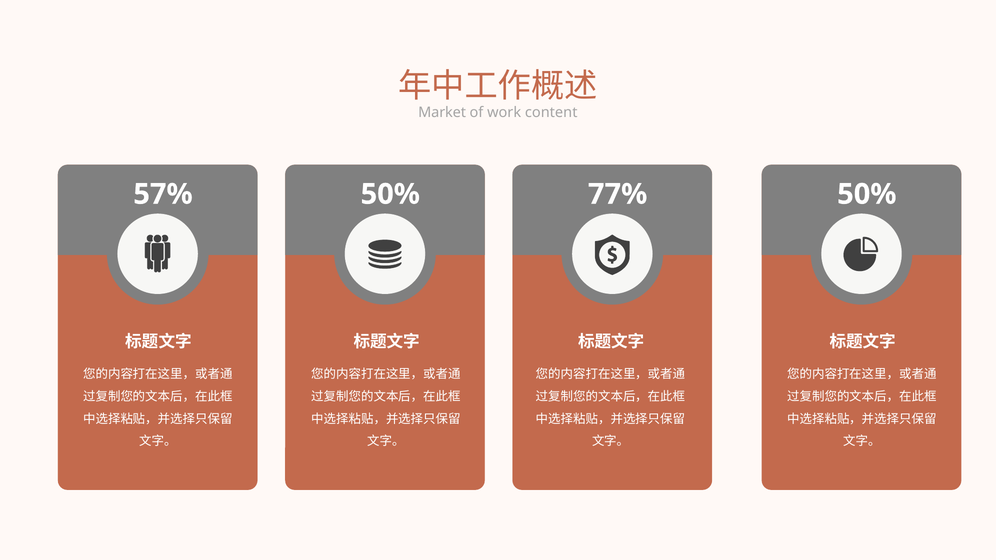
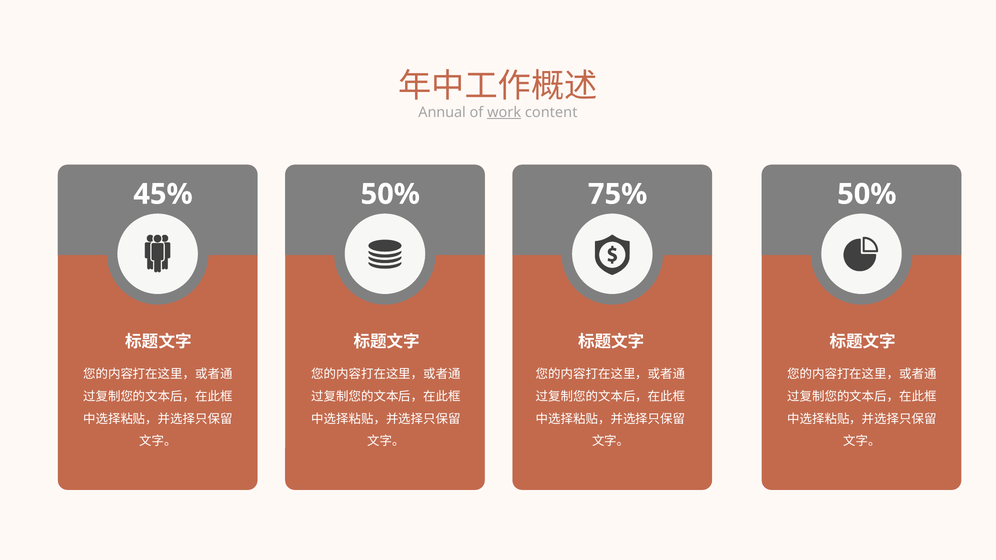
Market: Market -> Annual (442, 112)
work underline: none -> present (504, 112)
57%: 57% -> 45% (163, 194)
77%: 77% -> 75% (618, 194)
